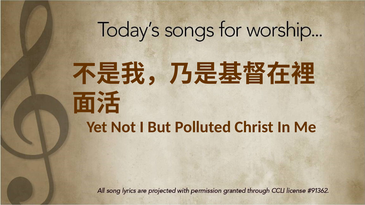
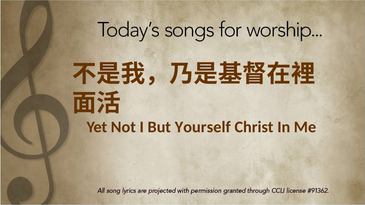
Polluted: Polluted -> Yourself (203, 127)
